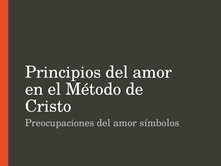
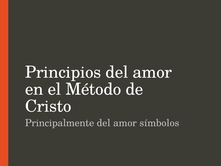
Preocupaciones: Preocupaciones -> Principalmente (60, 123)
